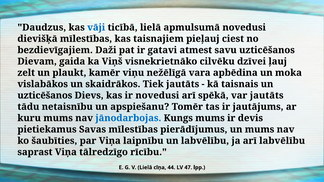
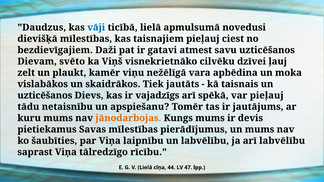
gaida: gaida -> svēto (72, 61)
ir novedusi: novedusi -> vajadzīgs (157, 96)
var jautāts: jautāts -> pieļauj (267, 96)
jānodarbojas colour: blue -> orange (128, 118)
